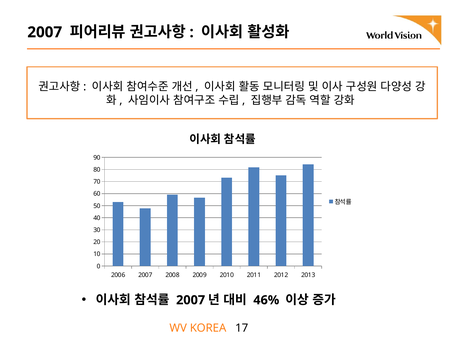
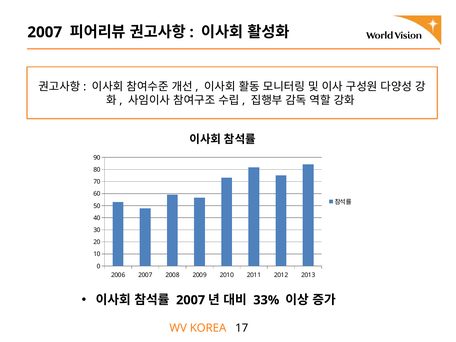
46%: 46% -> 33% (266, 300)
